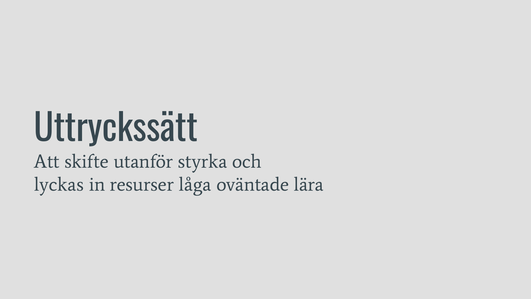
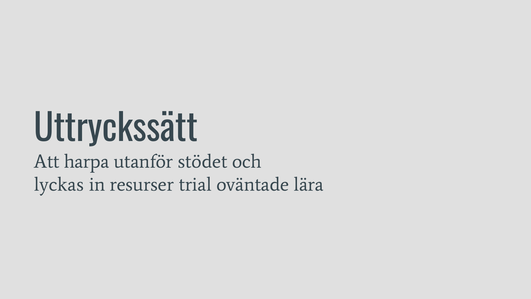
skifte: skifte -> harpa (87, 161)
styrka: styrka -> stödet (203, 161)
låga: låga -> trial (195, 184)
